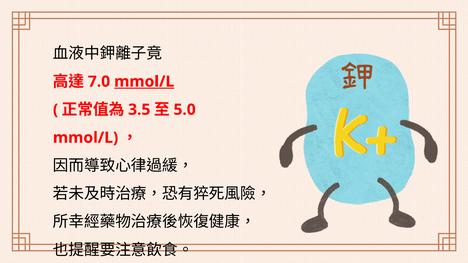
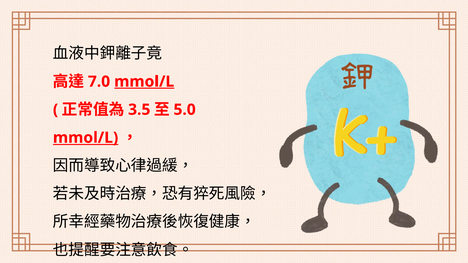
mmol/L underline: none -> present (86, 138)
